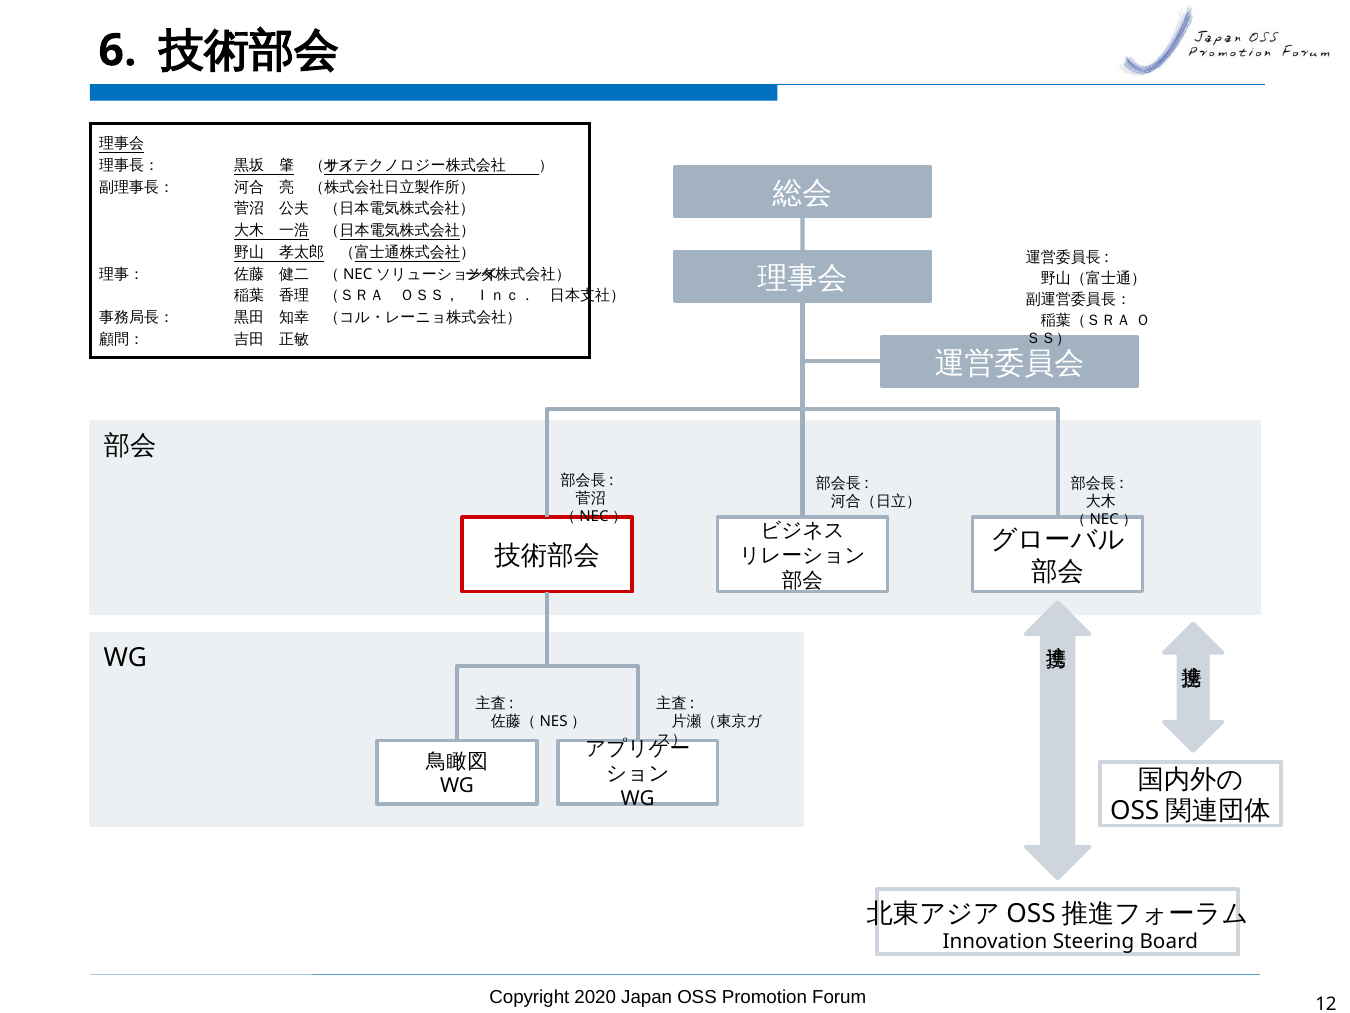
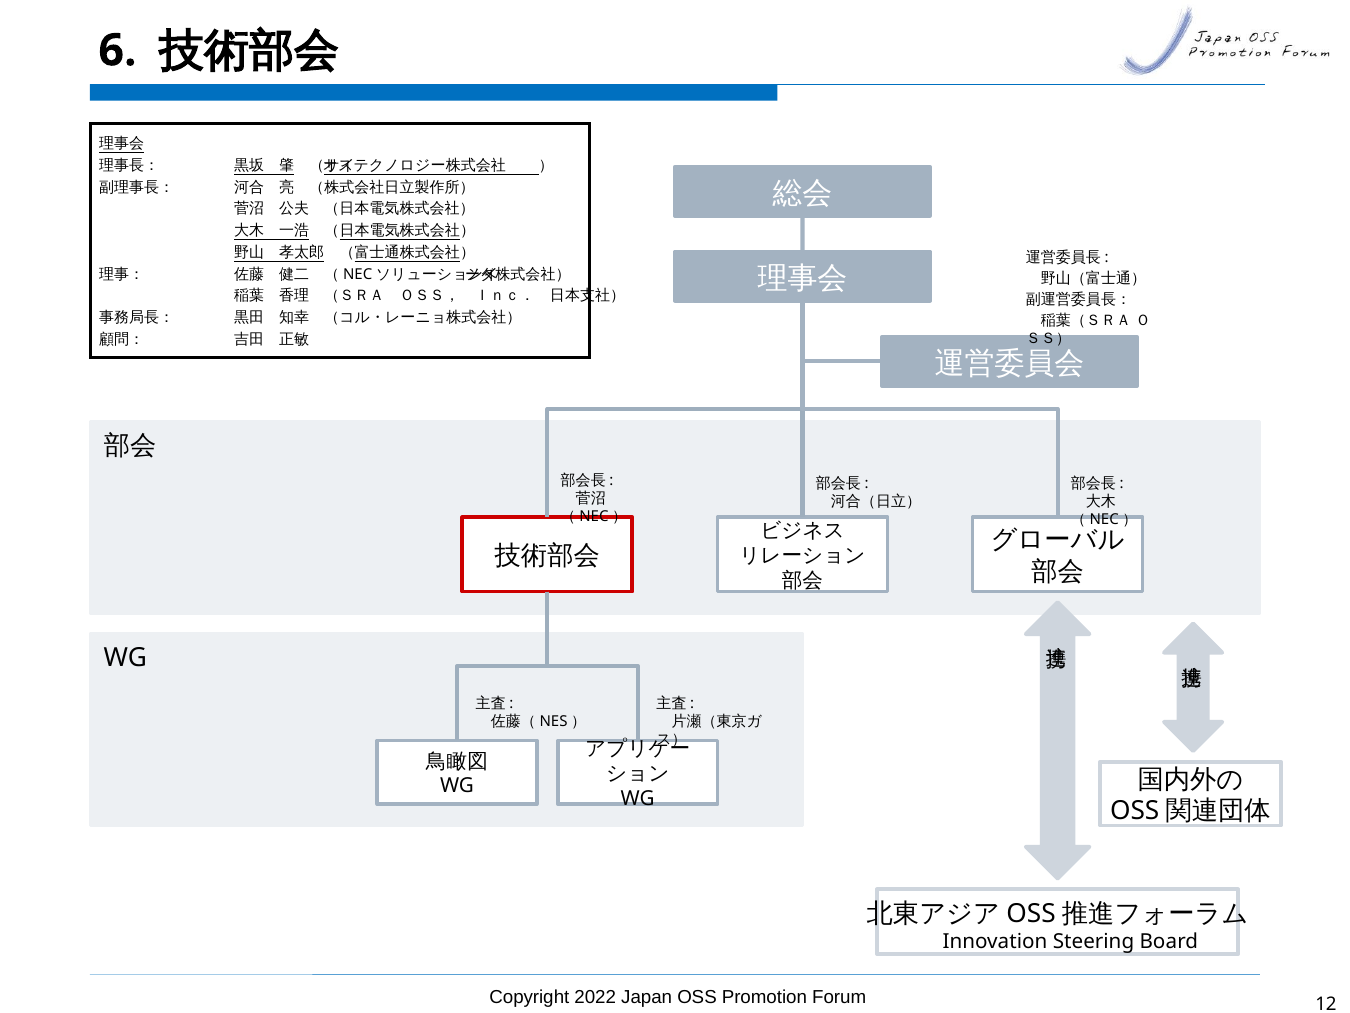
2020: 2020 -> 2022 (595, 997)
